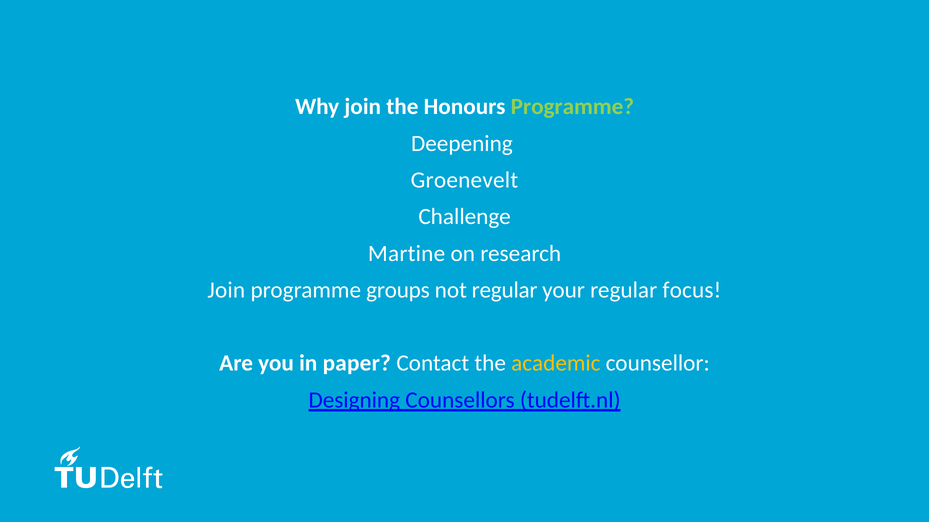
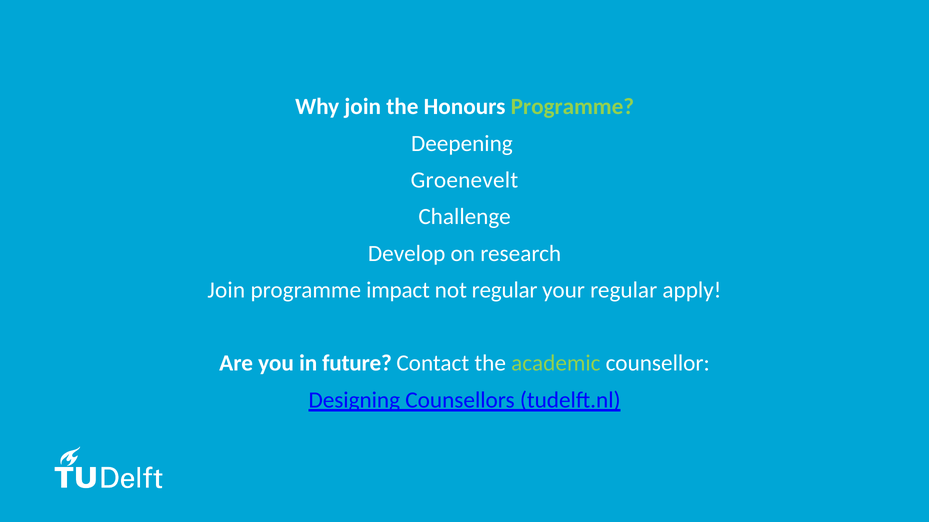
Martine: Martine -> Develop (407, 254)
groups: groups -> impact (398, 290)
focus: focus -> apply (692, 290)
paper: paper -> future (357, 364)
academic colour: yellow -> light green (556, 364)
